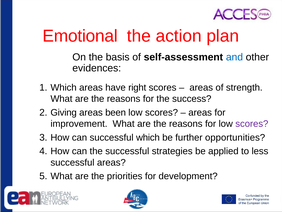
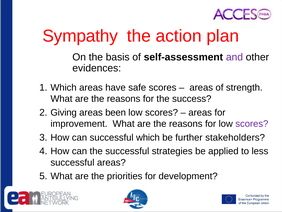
Emotional: Emotional -> Sympathy (80, 36)
and colour: blue -> purple (234, 57)
right: right -> safe (137, 87)
opportunities: opportunities -> stakeholders (235, 137)
